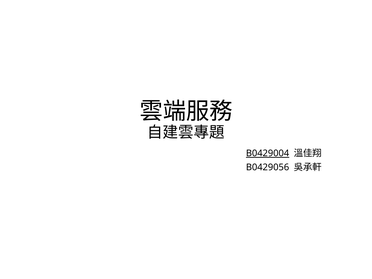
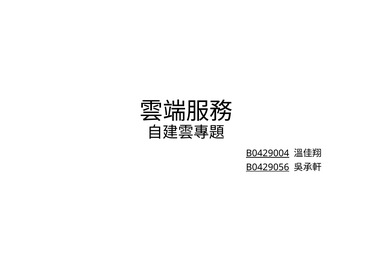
B0429056 underline: none -> present (268, 167)
